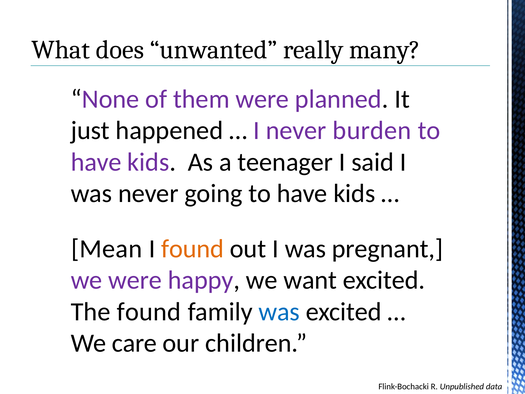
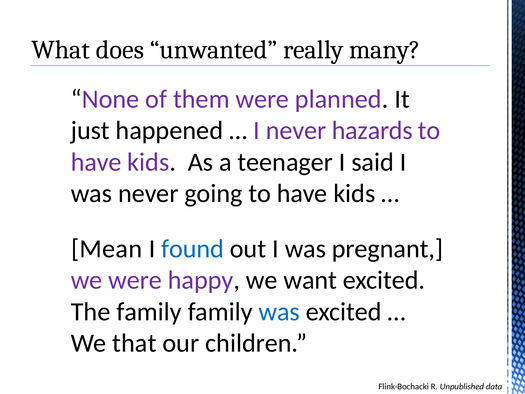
burden: burden -> hazards (372, 130)
found colour: orange -> blue (193, 249)
The found: found -> family (149, 312)
care: care -> that (134, 343)
